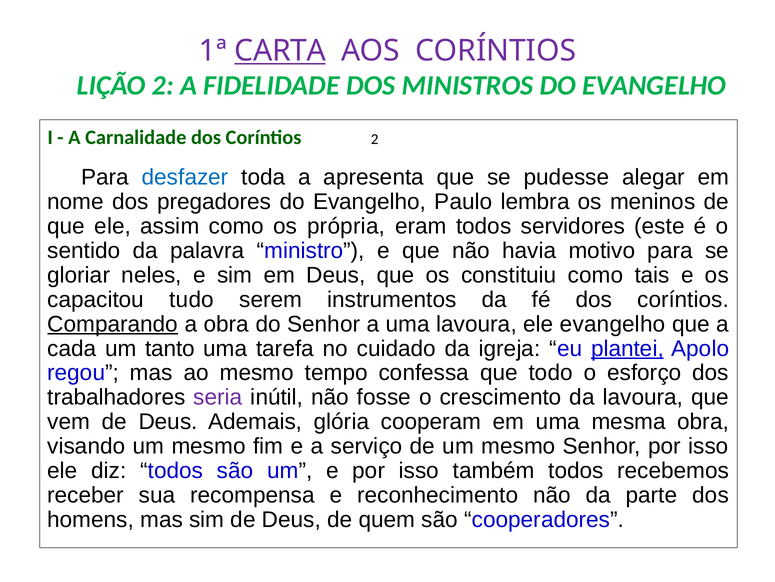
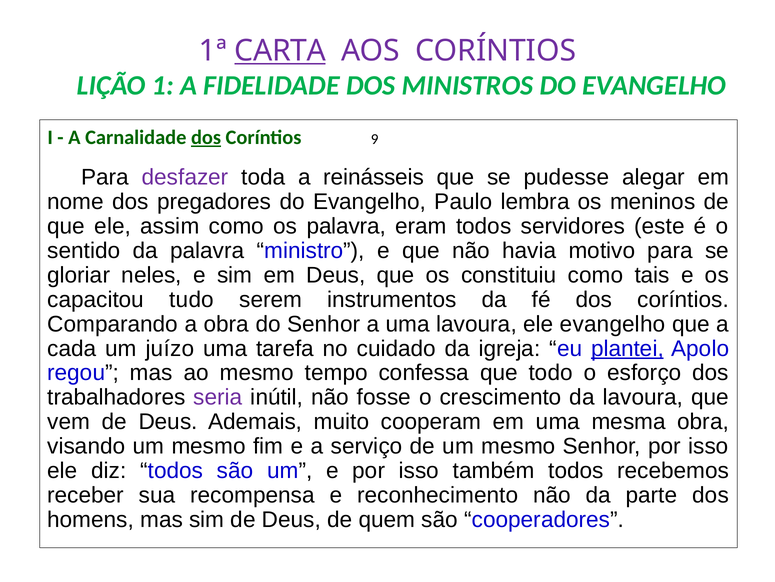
LIÇÃO 2: 2 -> 1 (163, 85)
dos underline: none -> present (206, 137)
Coríntios 2: 2 -> 9 (375, 139)
desfazer colour: blue -> purple (185, 177)
apresenta: apresenta -> reinásseis (374, 177)
os própria: própria -> palavra (346, 226)
Comparando underline: present -> none (113, 324)
tanto: tanto -> juízo (170, 348)
glória: glória -> muito (341, 421)
